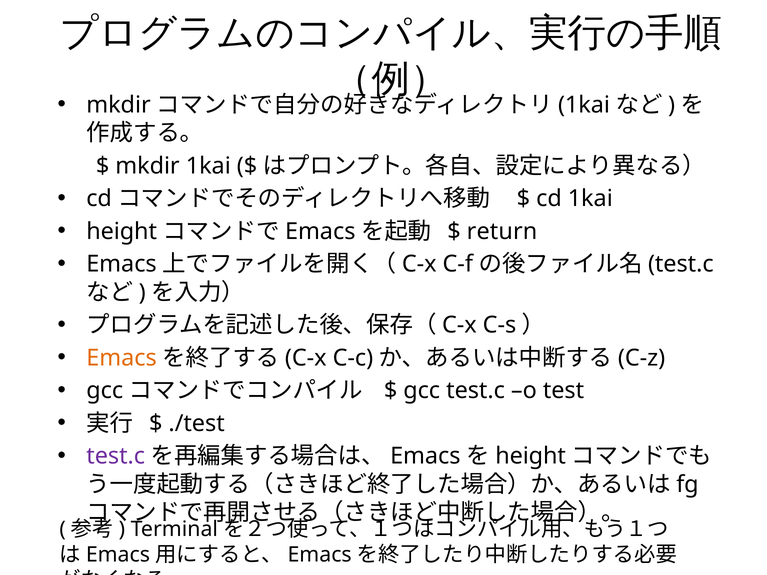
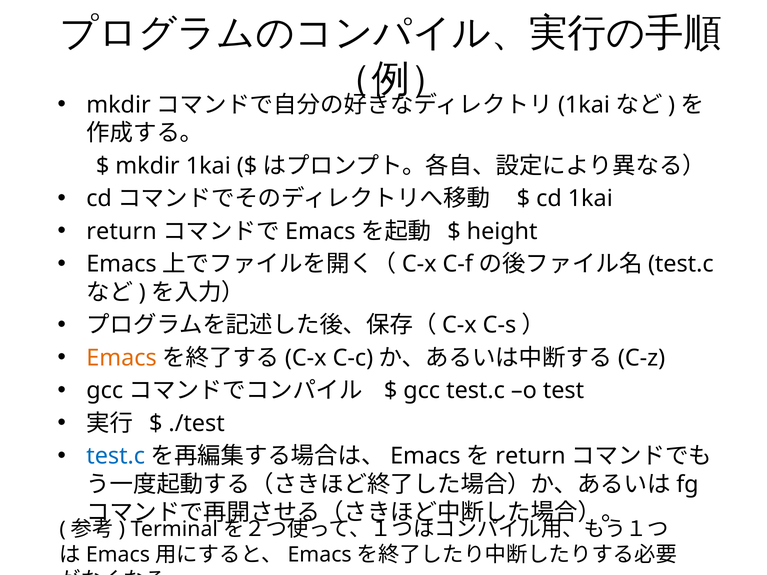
height: height -> return (122, 232)
return: return -> height (502, 232)
test.c colour: purple -> blue (116, 456)
height: height -> return (530, 456)
